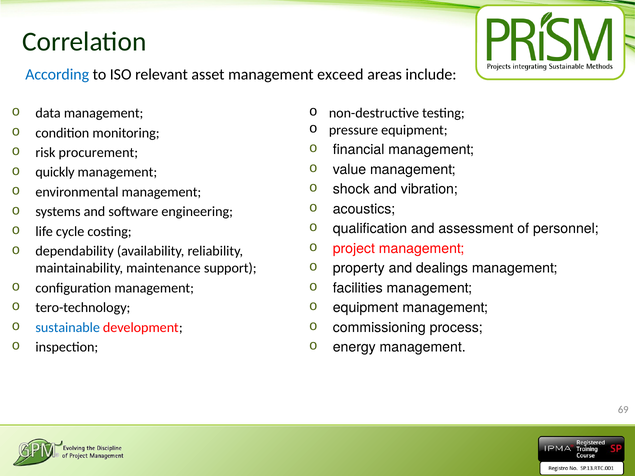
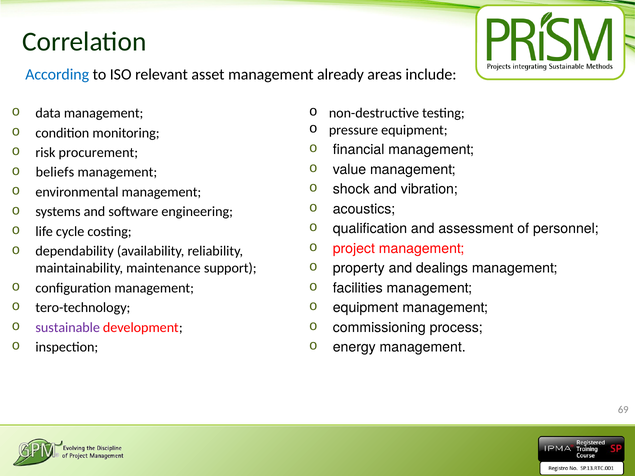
exceed: exceed -> already (341, 75)
quickly: quickly -> beliefs (55, 172)
sustainable colour: blue -> purple (68, 328)
